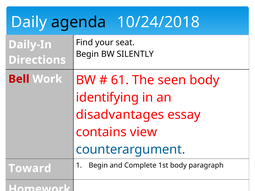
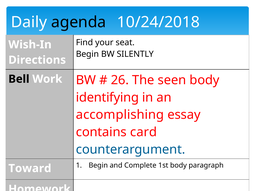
Daily-In: Daily-In -> Wish-In (30, 45)
Bell colour: red -> black (19, 79)
61: 61 -> 26 (120, 80)
disadvantages: disadvantages -> accomplishing (120, 115)
view: view -> card (144, 132)
